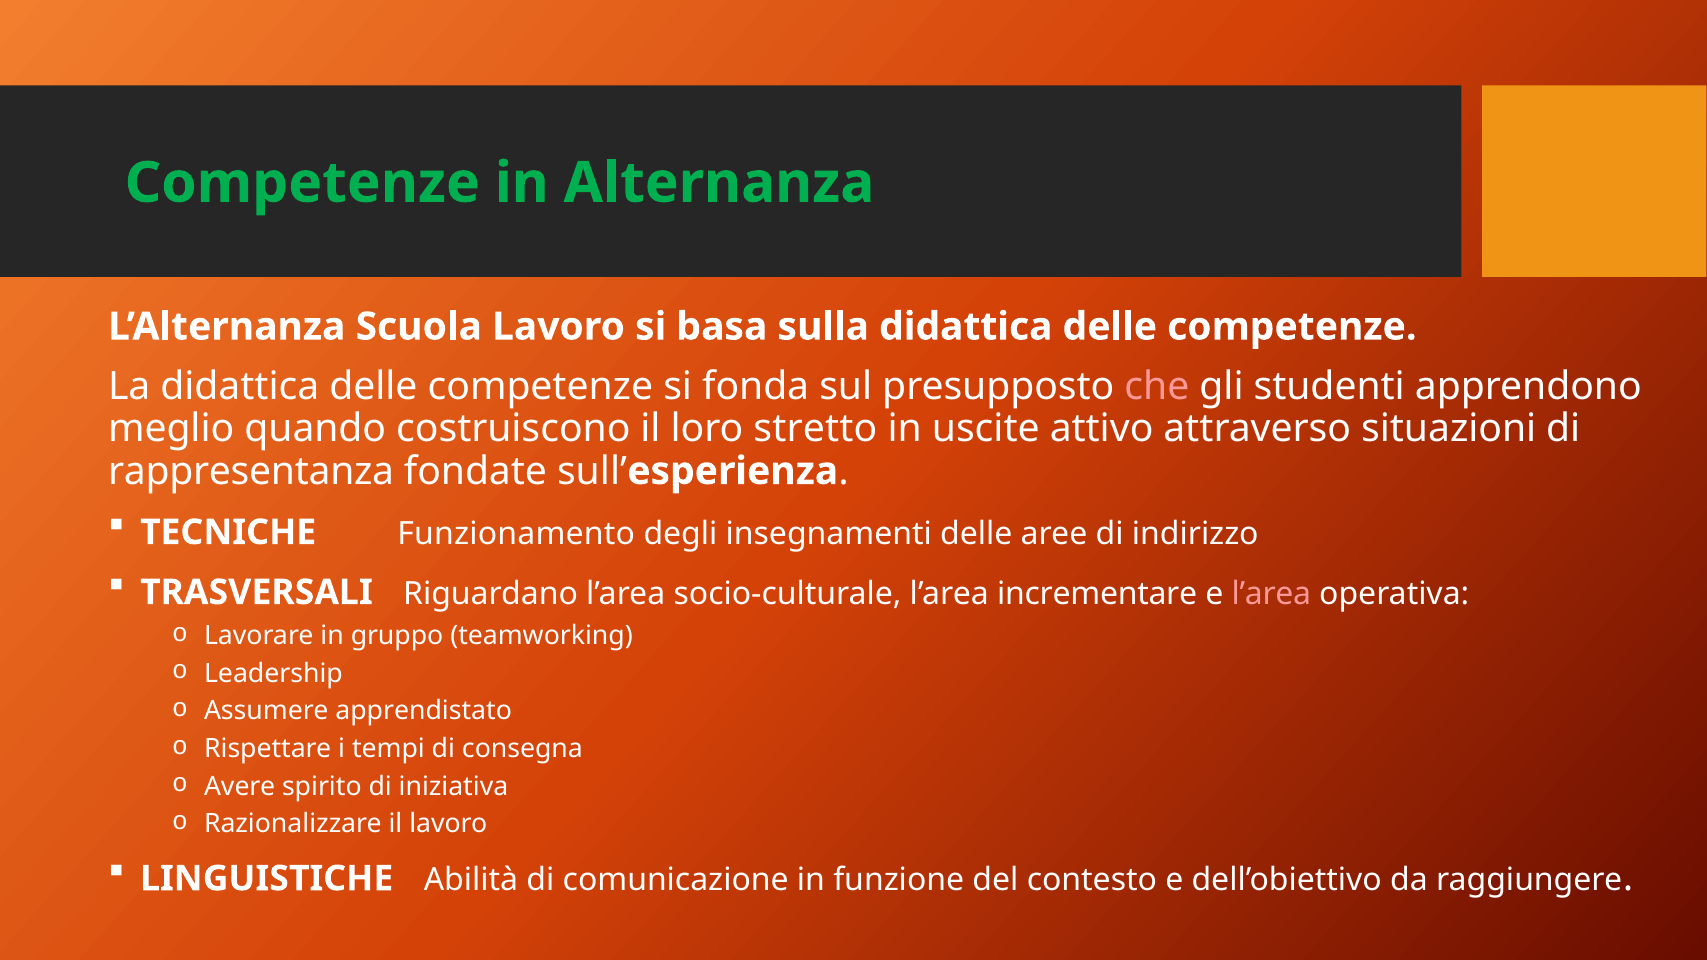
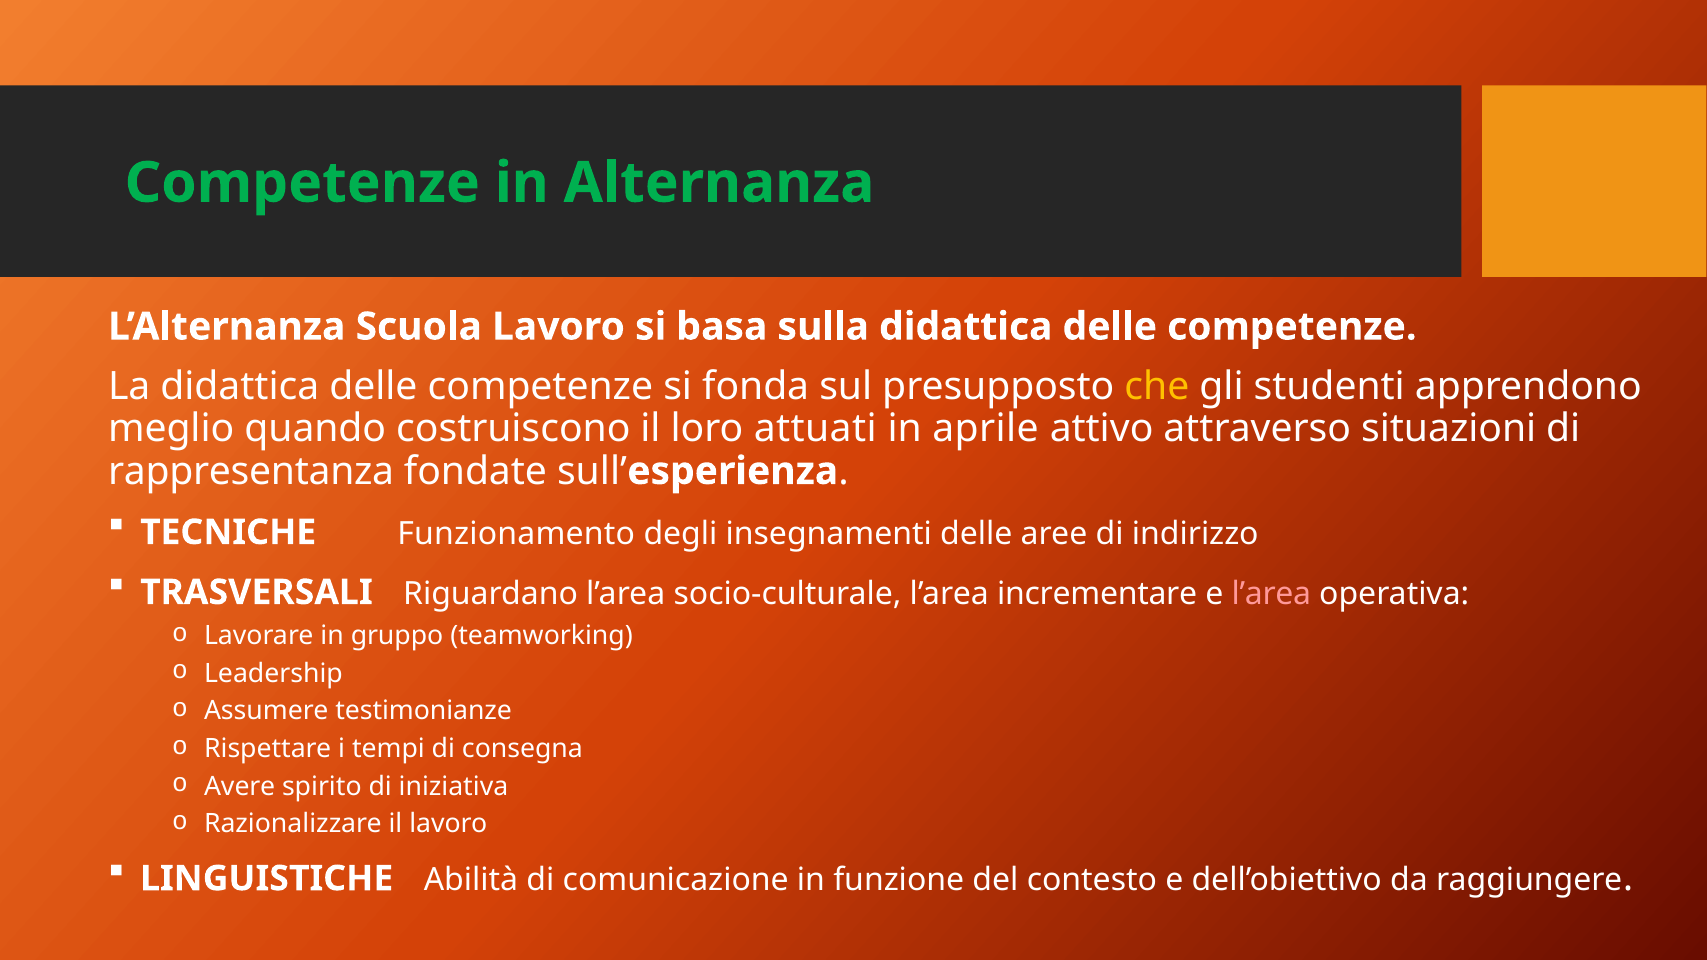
che colour: pink -> yellow (1157, 387)
stretto: stretto -> attuati (815, 429)
uscite: uscite -> aprile (986, 429)
apprendistato: apprendistato -> testimonianze (424, 711)
